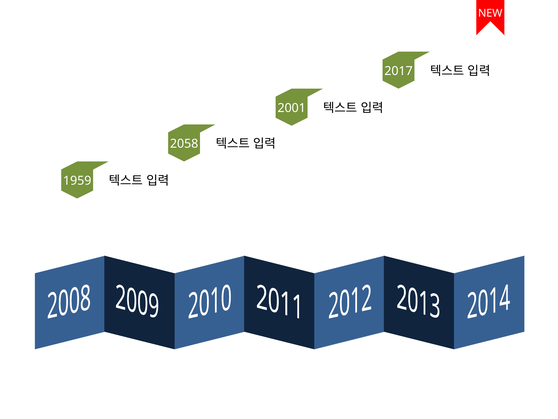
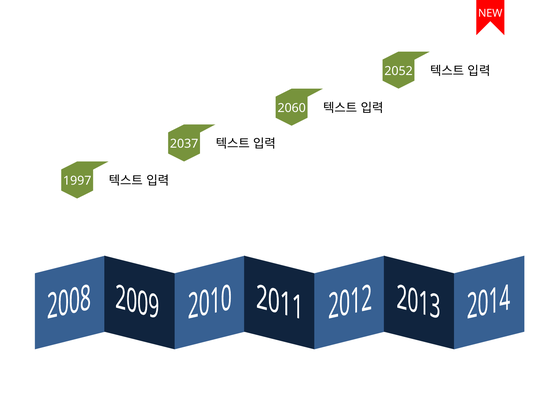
2017: 2017 -> 2052 (399, 71)
2001: 2001 -> 2060 (292, 108)
2058: 2058 -> 2037 (184, 144)
1959: 1959 -> 1997 (77, 181)
